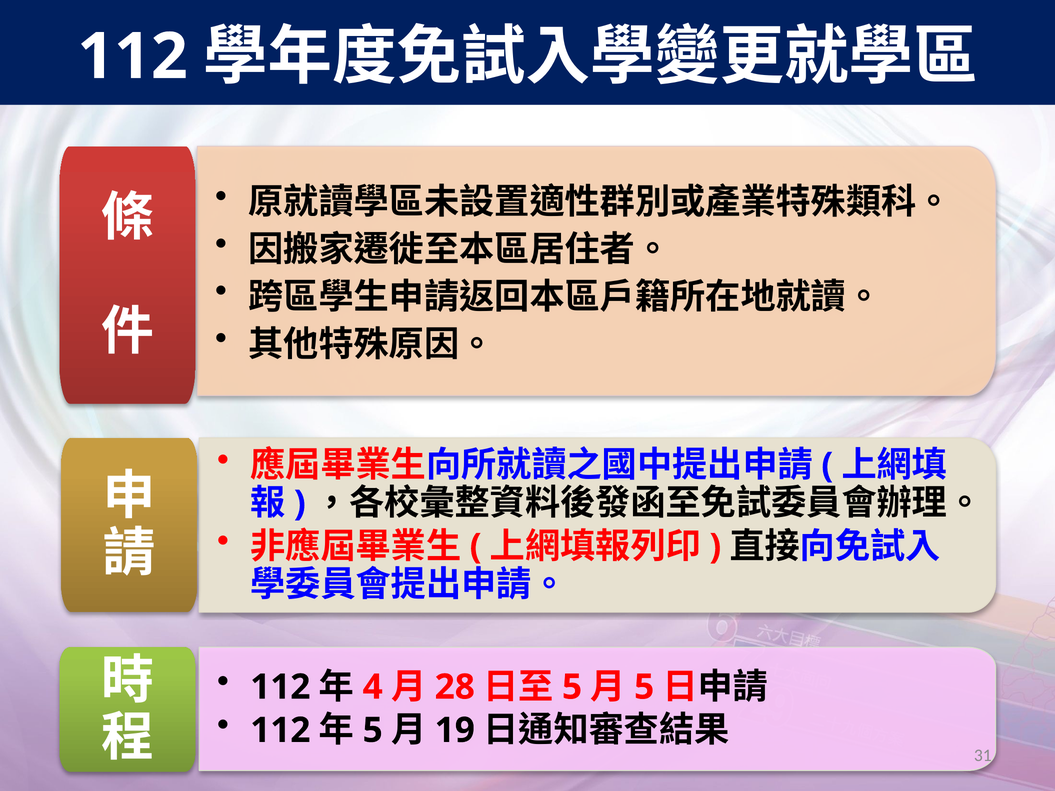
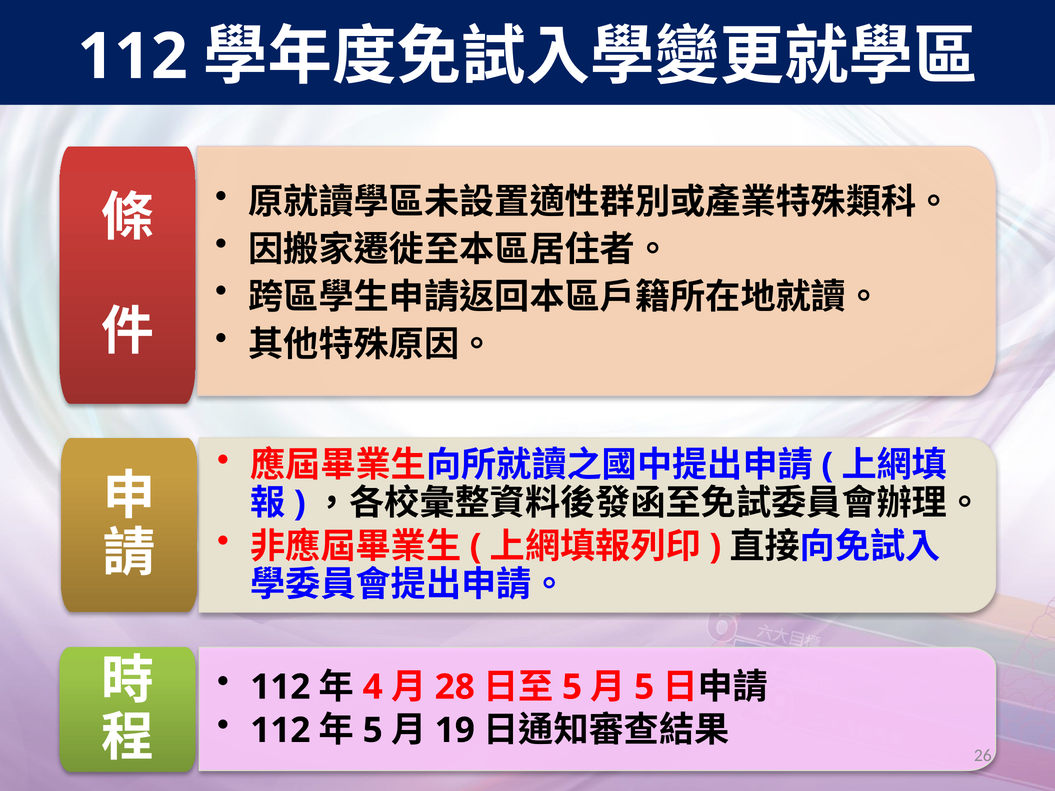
31: 31 -> 26 (983, 755)
